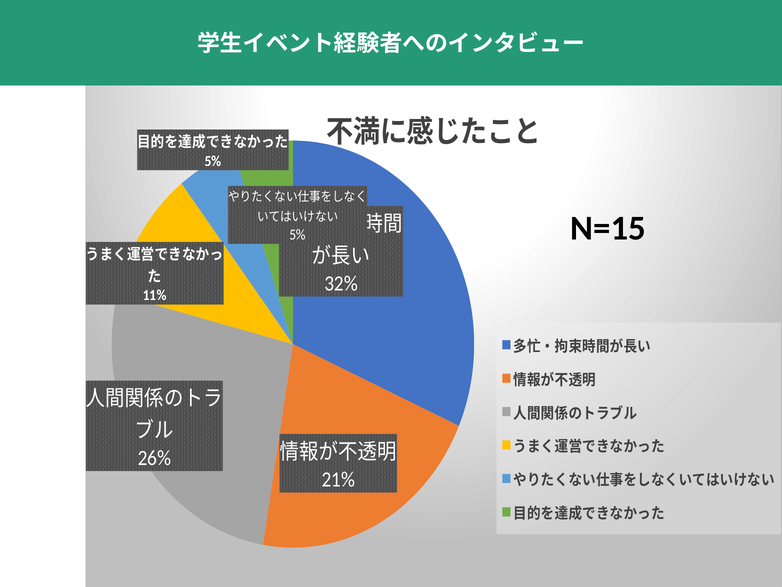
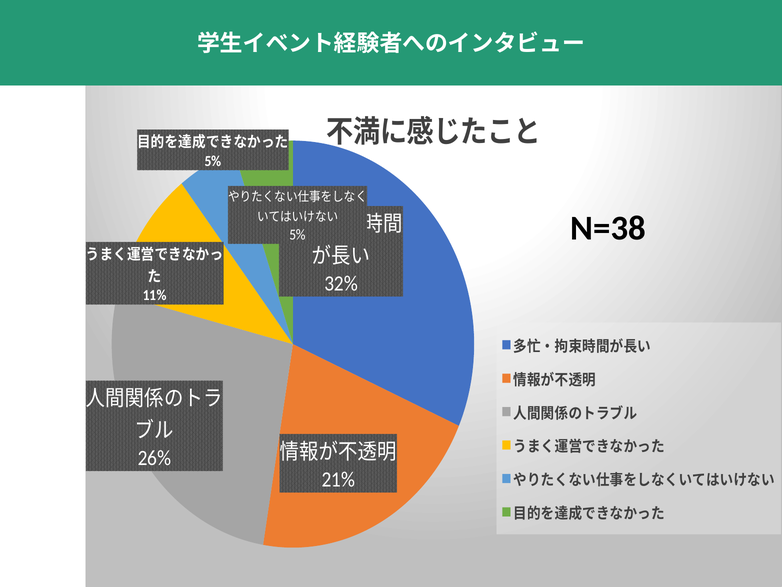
N=15: N=15 -> N=38 (608, 228)
